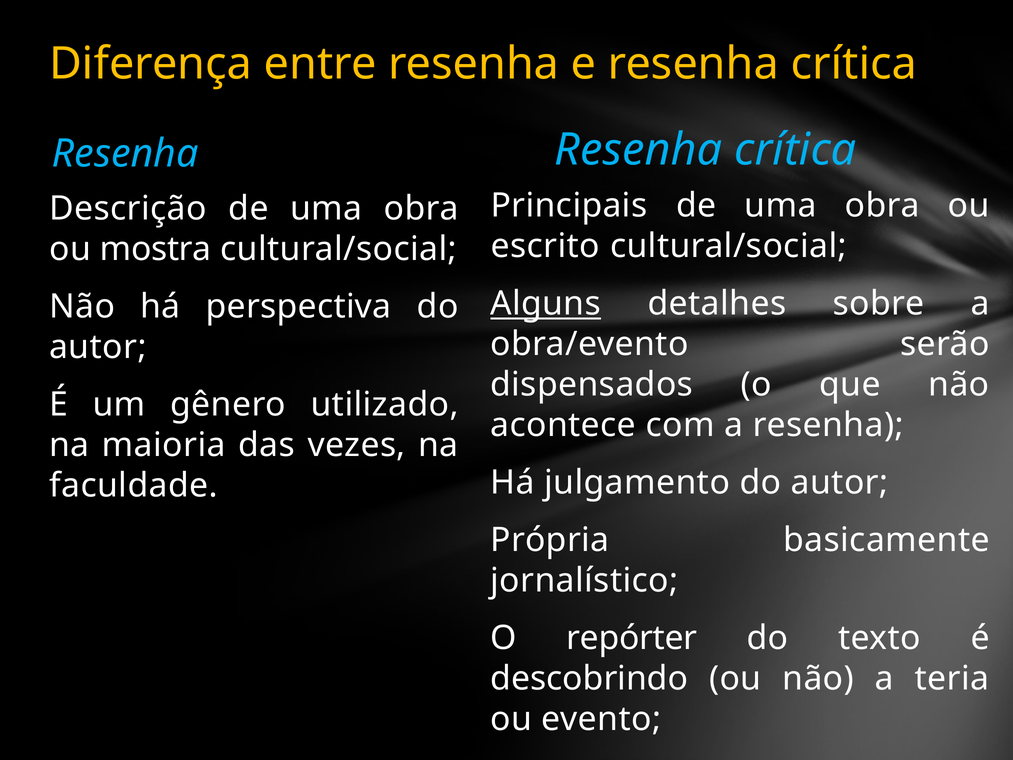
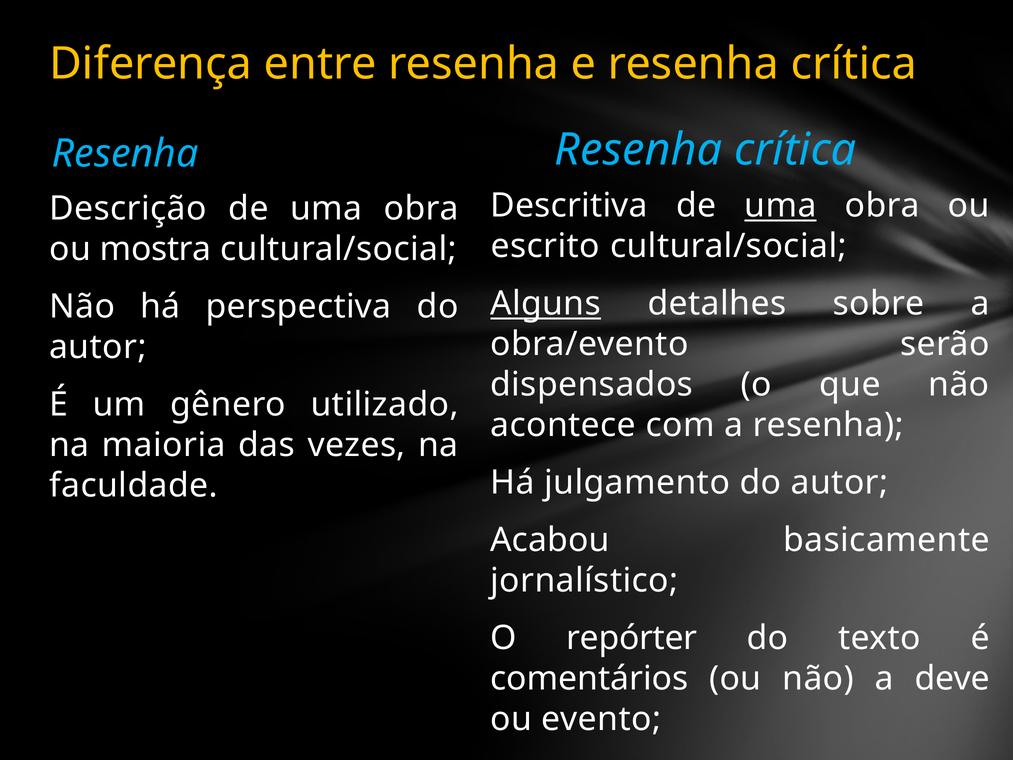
Principais: Principais -> Descritiva (569, 206)
uma underline: none -> present (780, 206)
Própria: Própria -> Acabou (550, 540)
descobrindo: descobrindo -> comentários (589, 678)
a teria: teria -> deve (952, 678)
